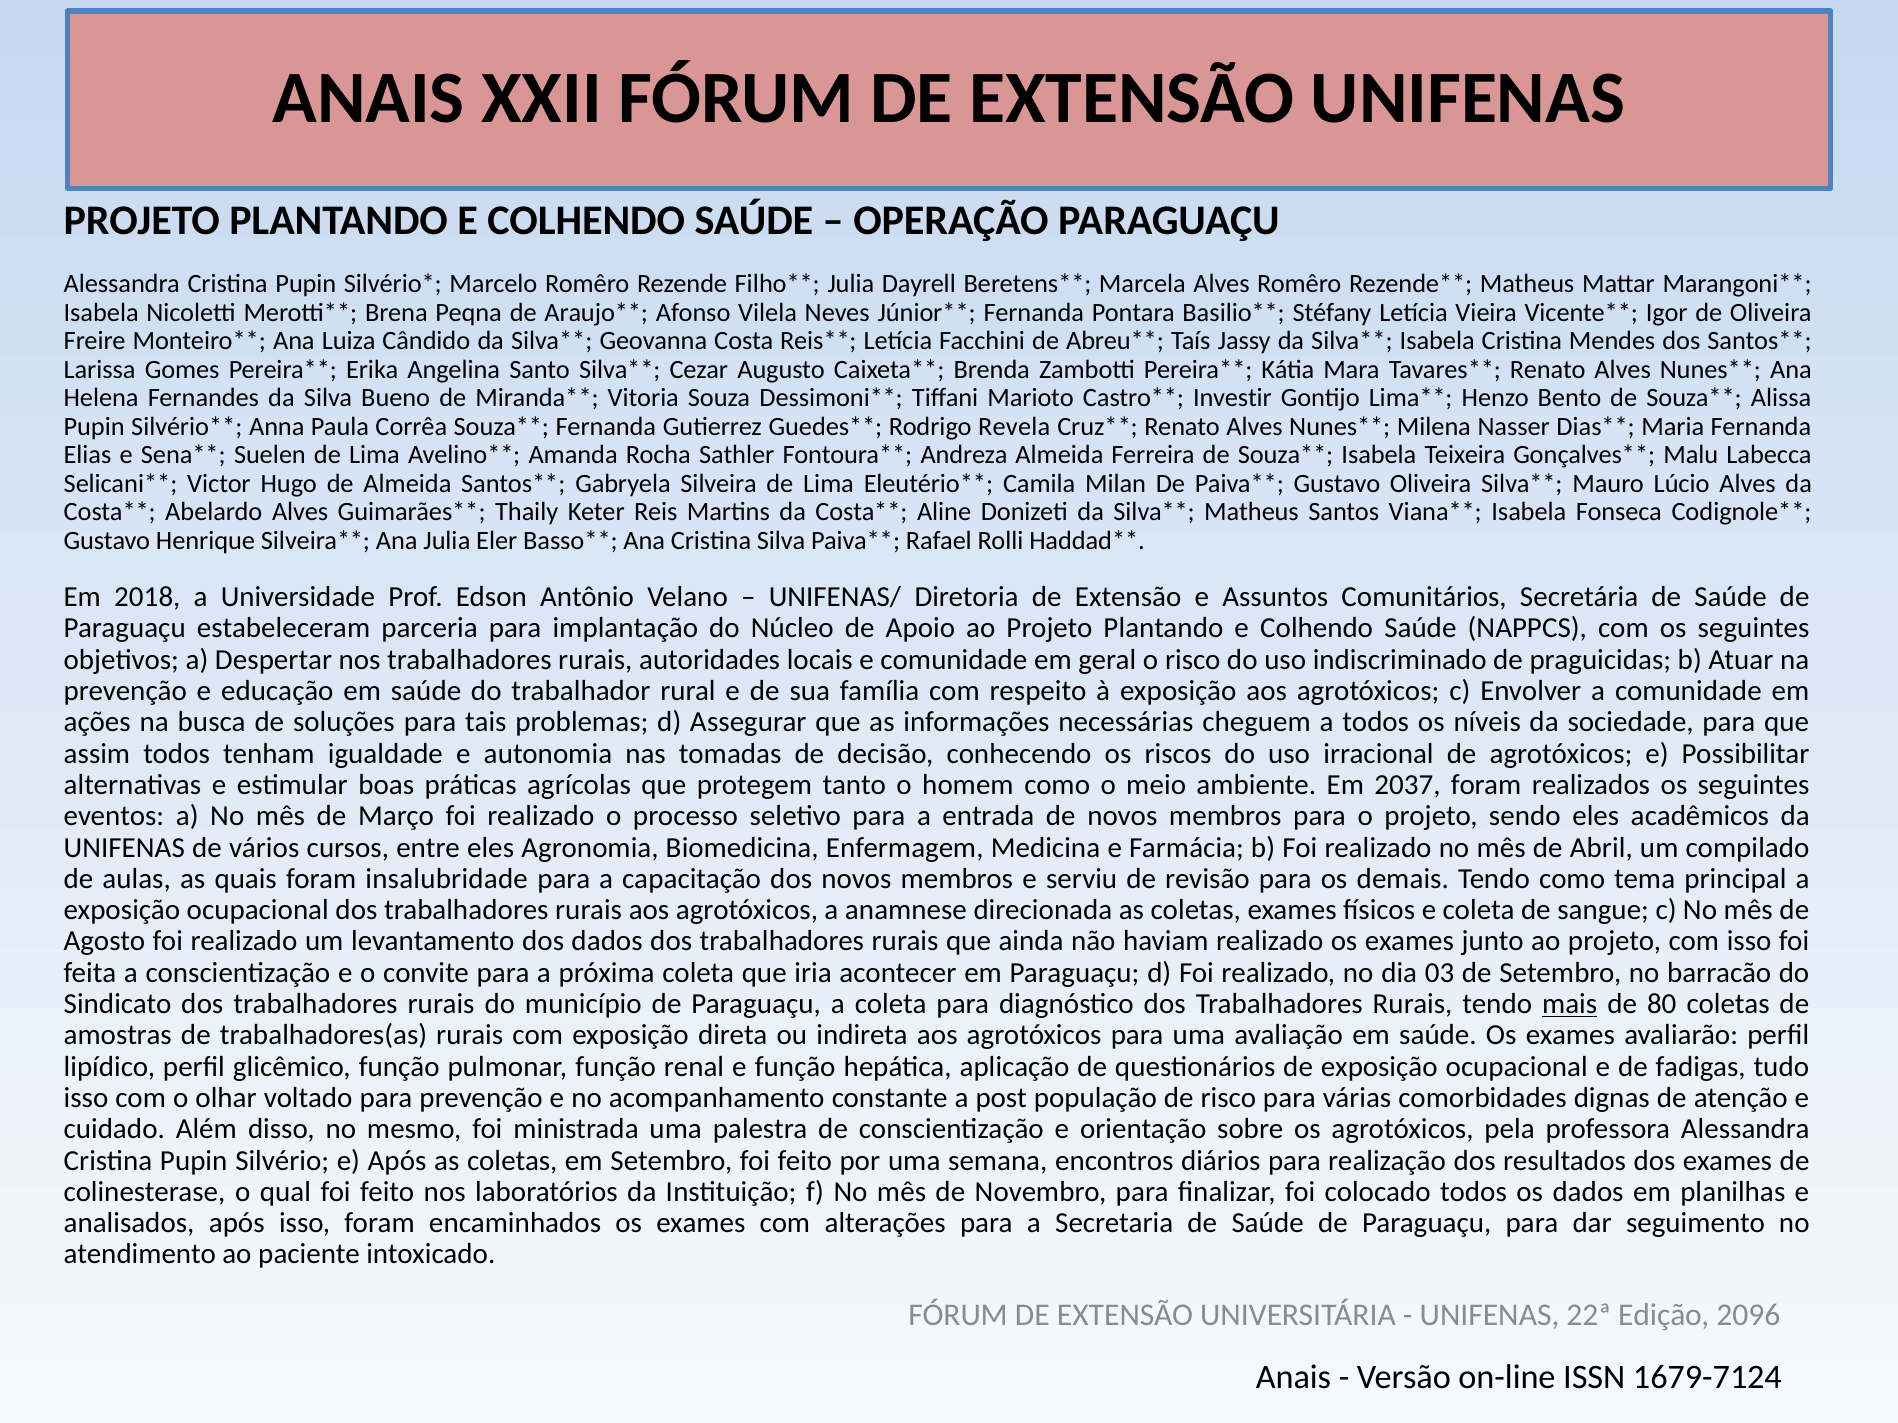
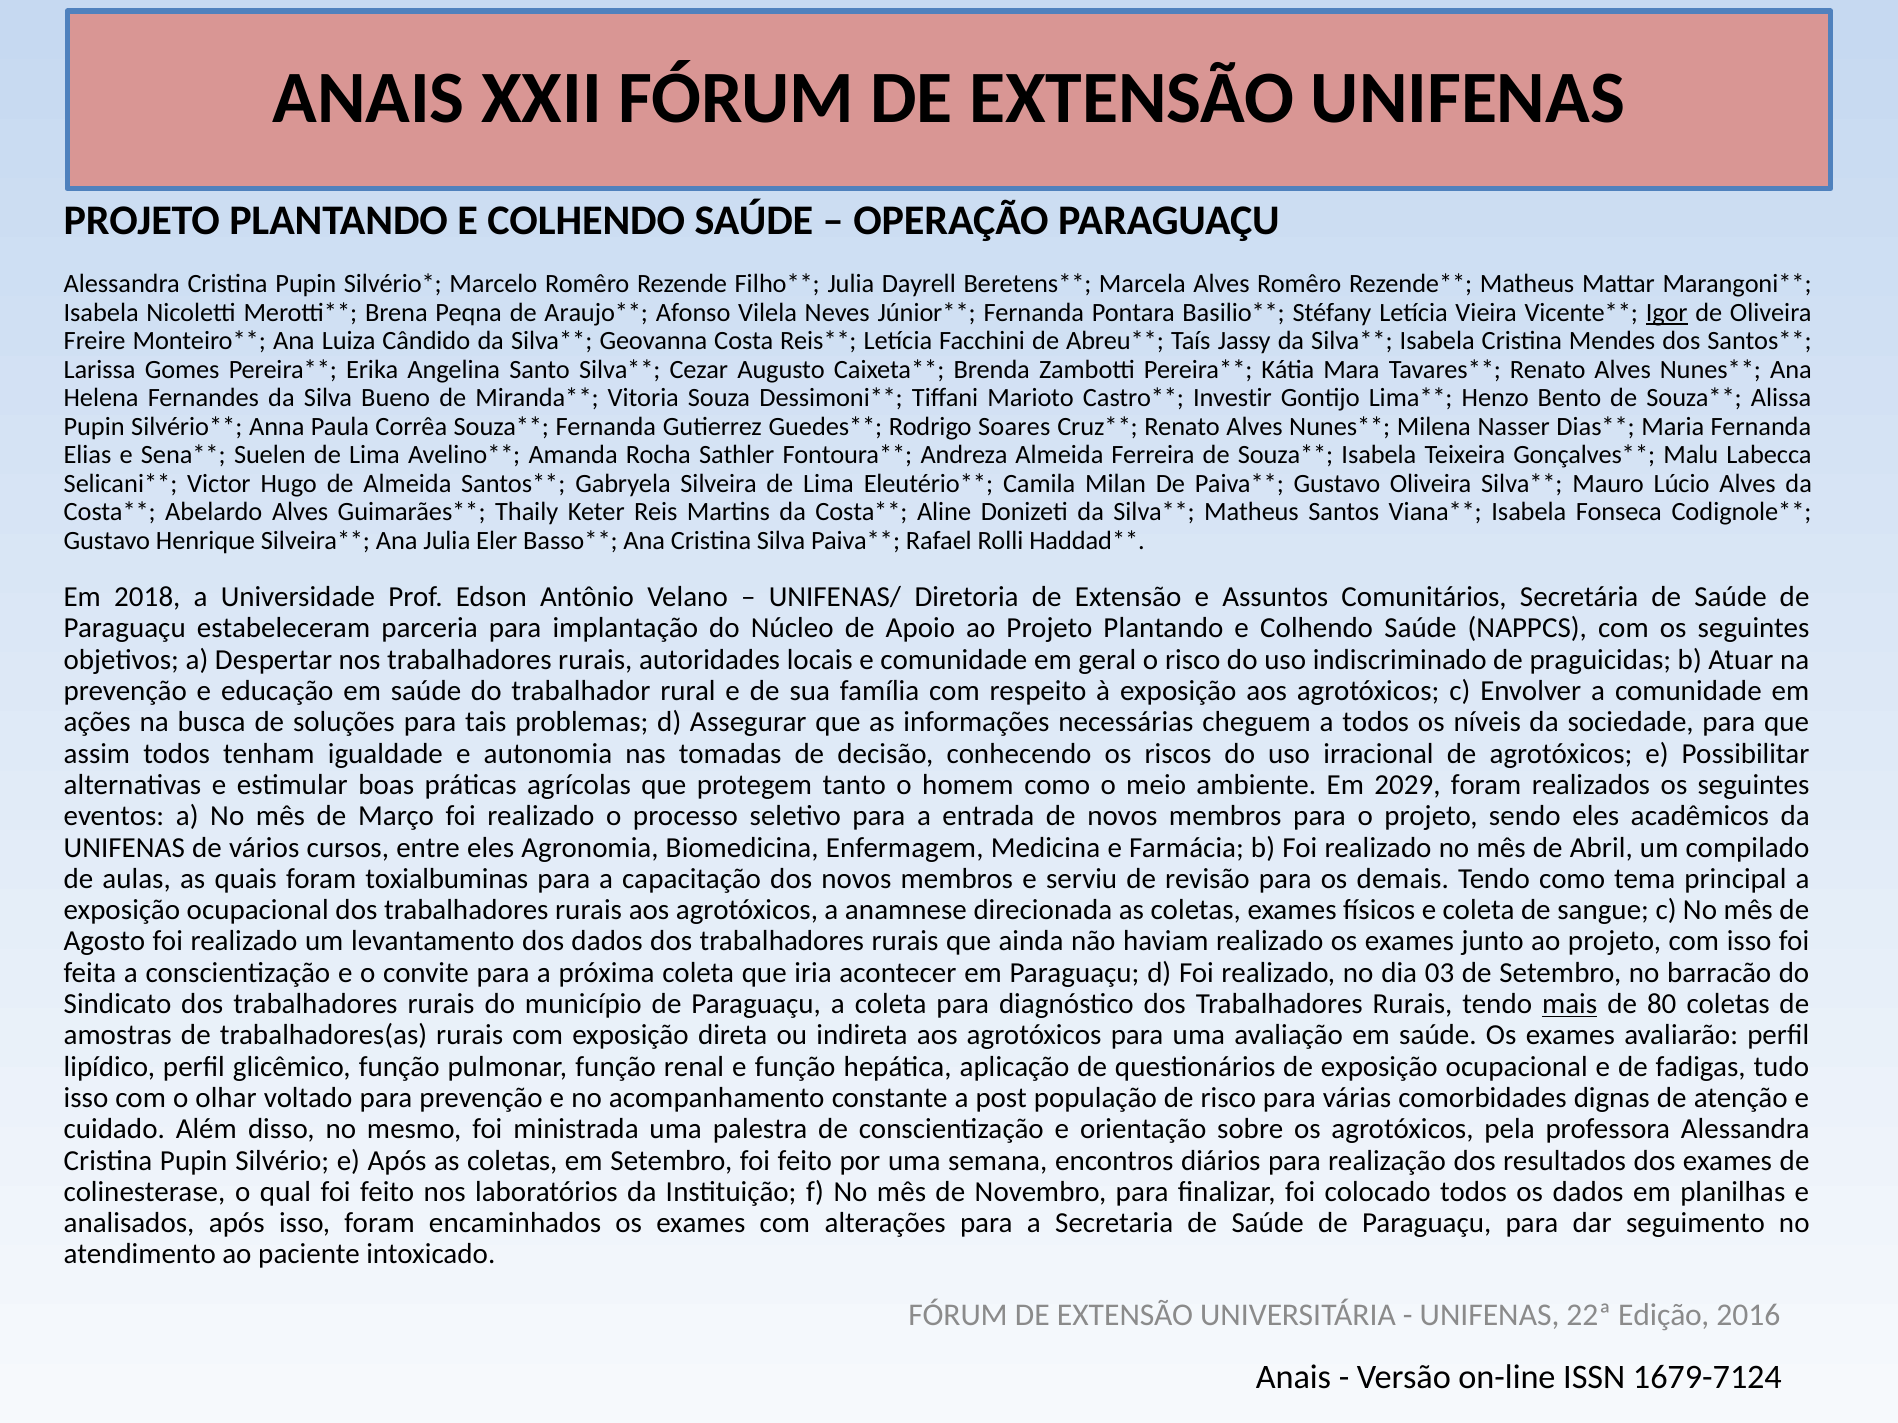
Igor underline: none -> present (1667, 313)
Revela: Revela -> Soares (1014, 427)
2037: 2037 -> 2029 (1408, 785)
insalubridade: insalubridade -> toxialbuminas (447, 879)
2096: 2096 -> 2016 (1748, 1316)
